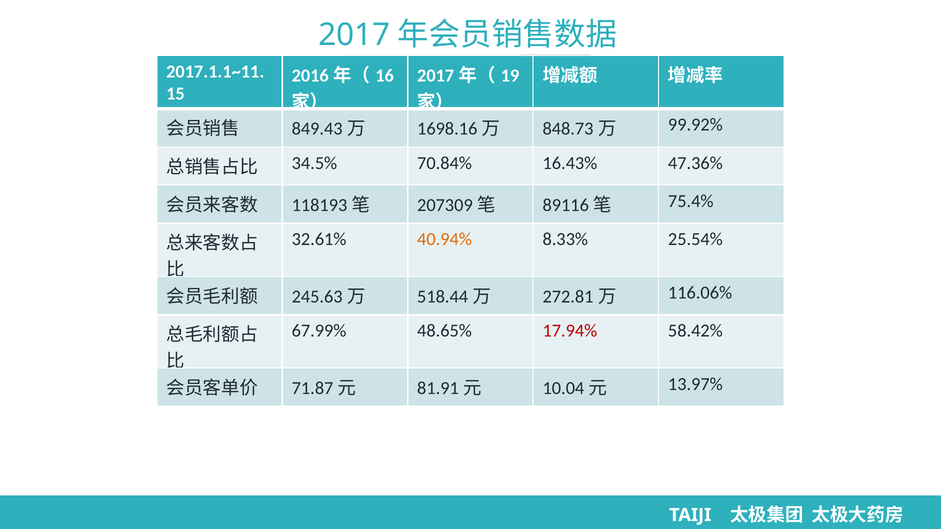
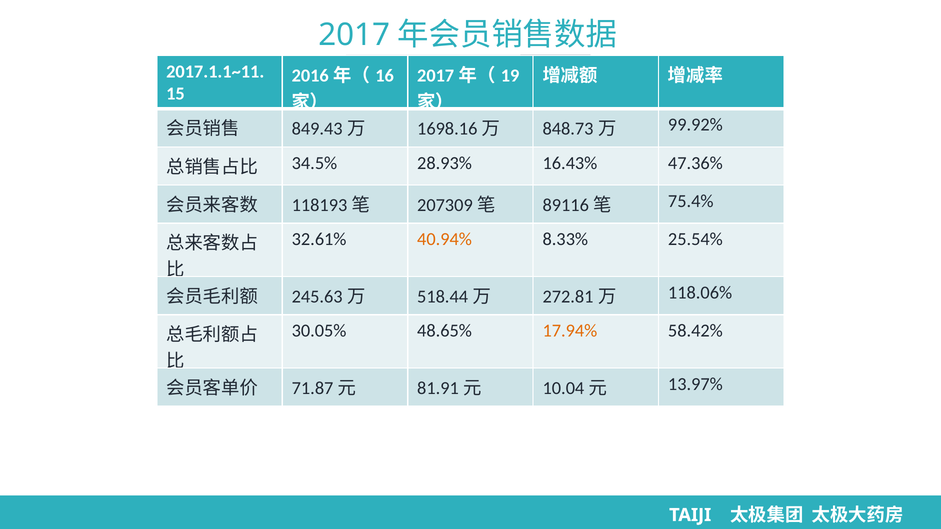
70.84%: 70.84% -> 28.93% (444, 163)
116.06%: 116.06% -> 118.06% (700, 293)
67.99%: 67.99% -> 30.05% (319, 331)
17.94% colour: red -> orange (570, 331)
